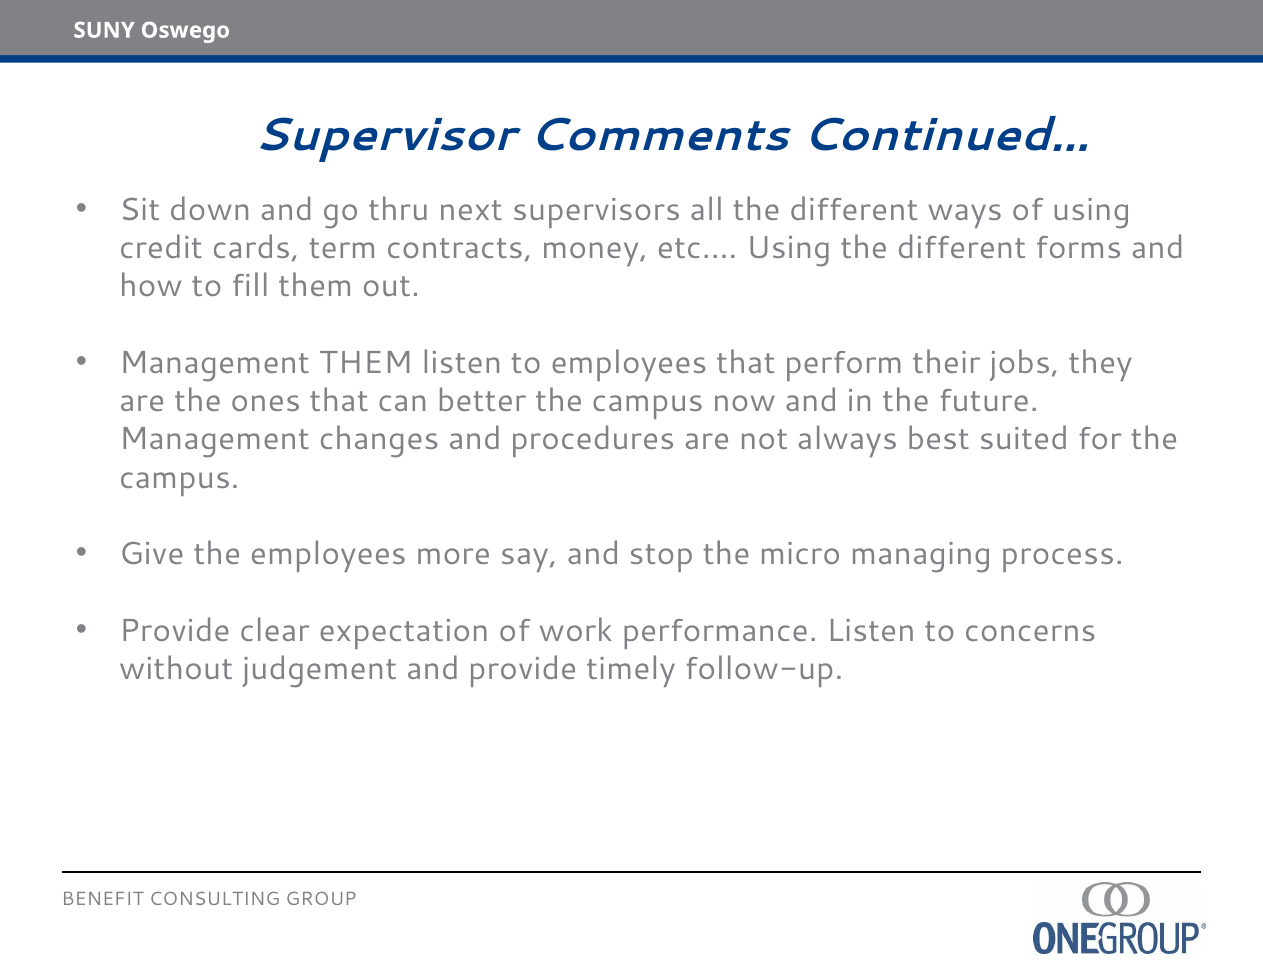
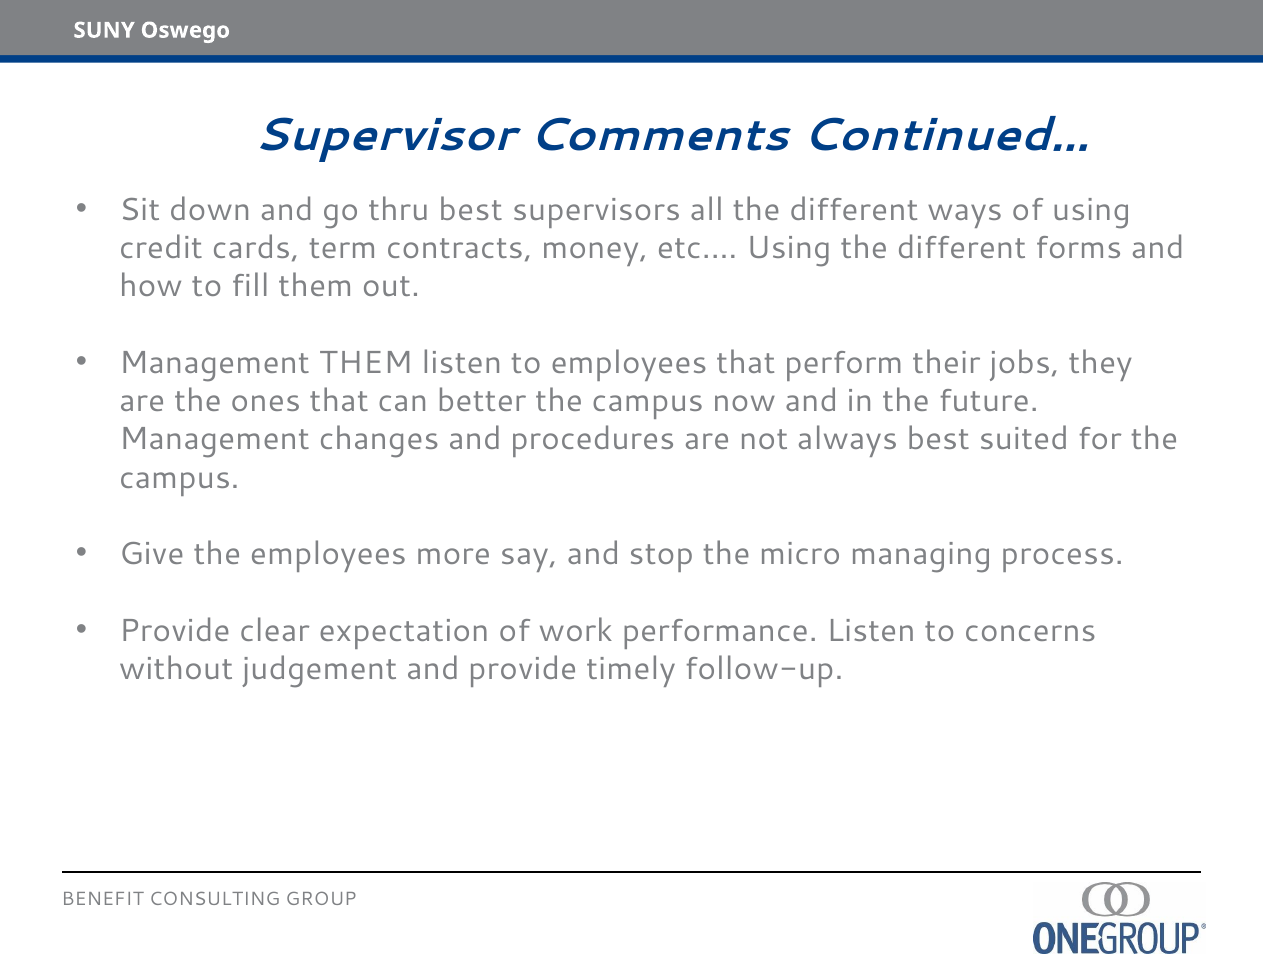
thru next: next -> best (471, 210)
